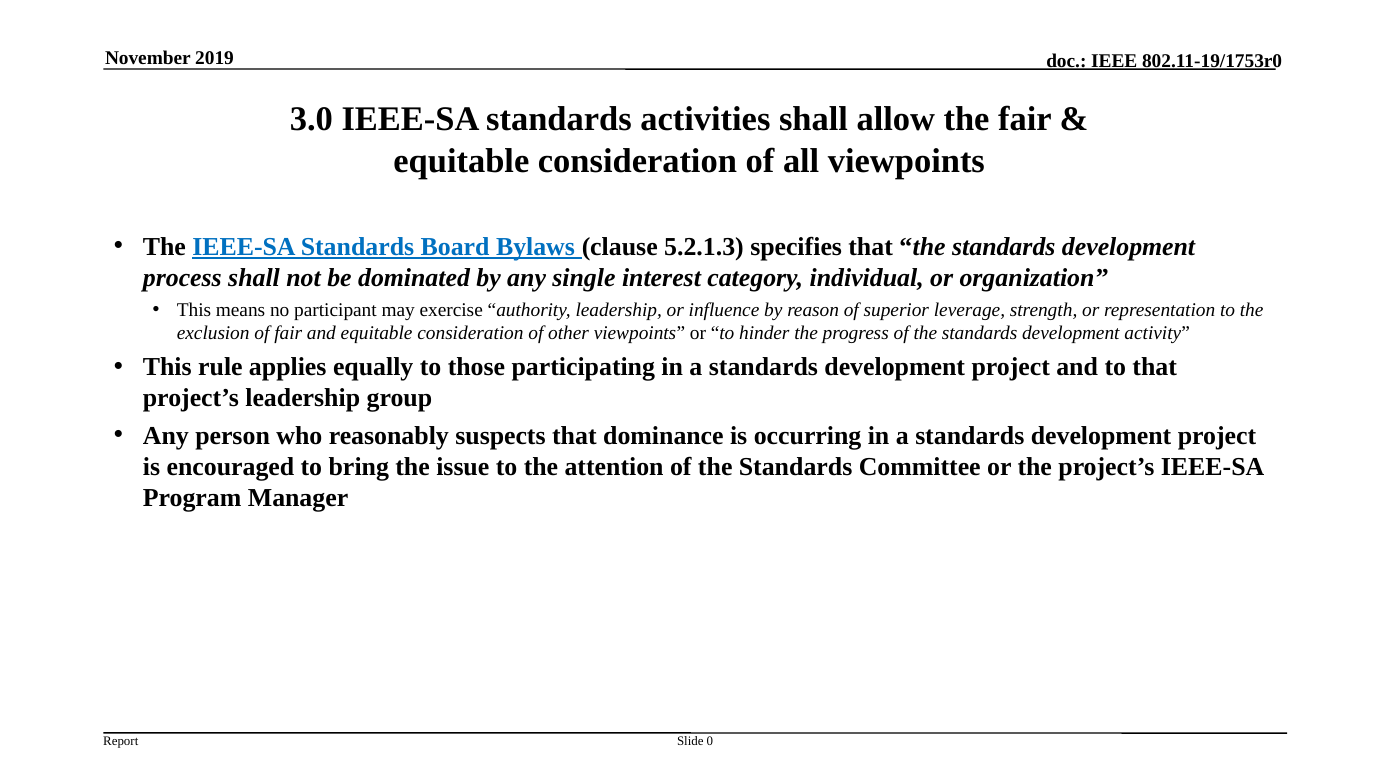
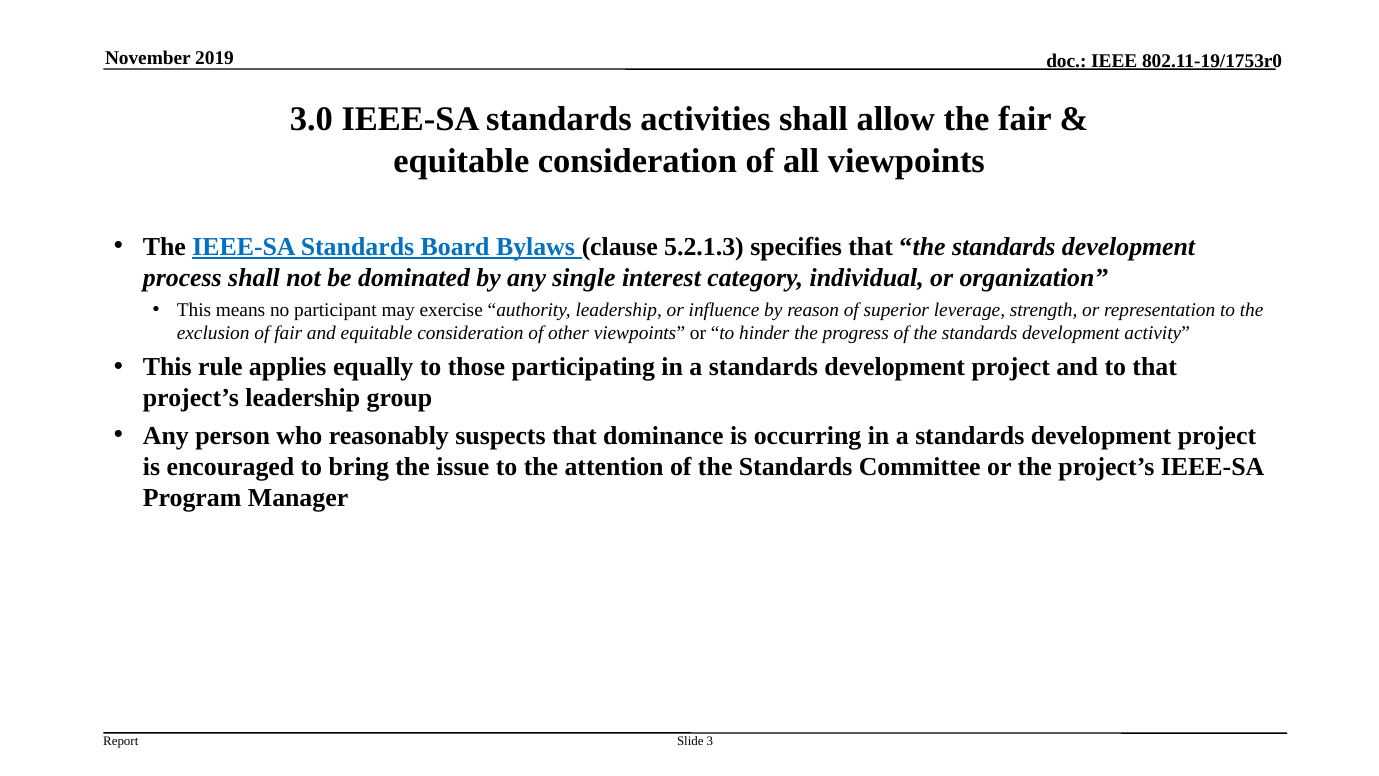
0: 0 -> 3 (710, 741)
